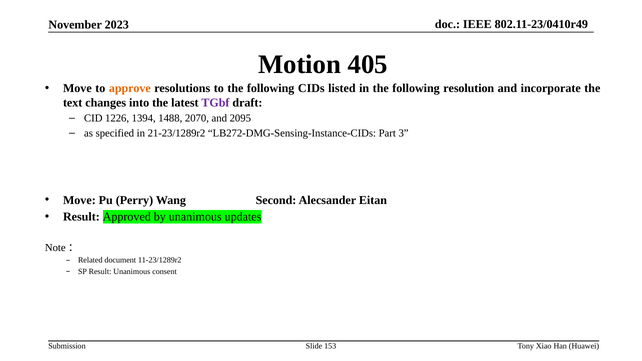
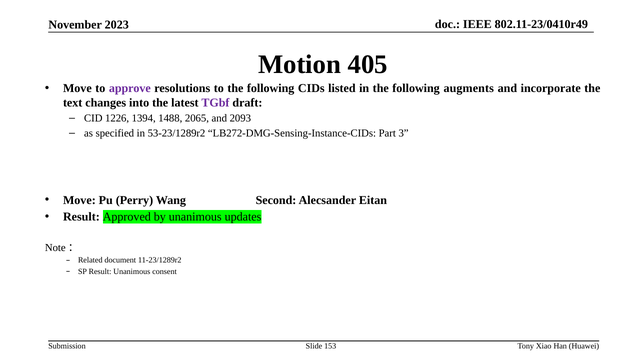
approve colour: orange -> purple (130, 88)
resolution: resolution -> augments (469, 88)
2070: 2070 -> 2065 (197, 118)
2095: 2095 -> 2093 (240, 118)
21-23/1289r2: 21-23/1289r2 -> 53-23/1289r2 (177, 133)
